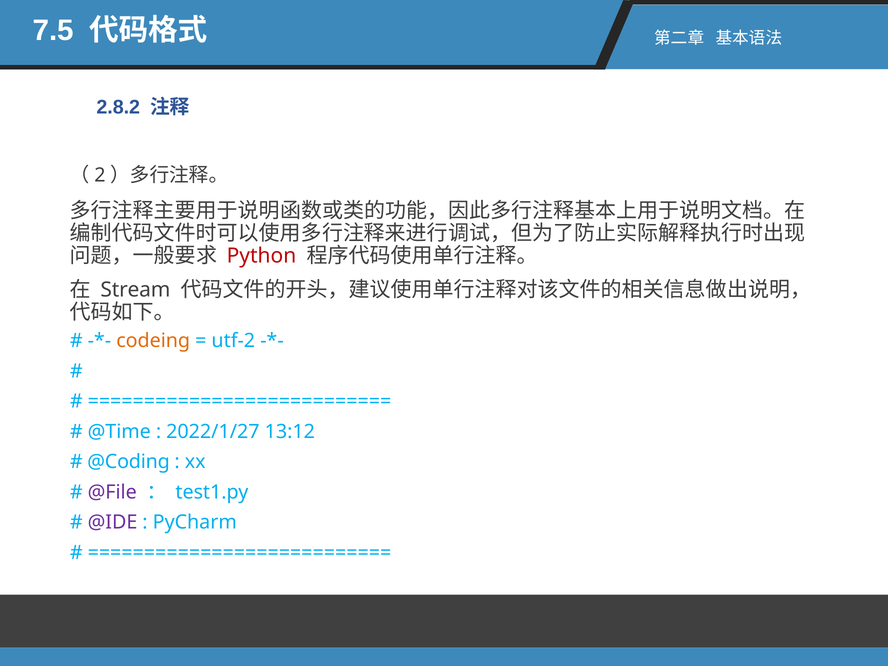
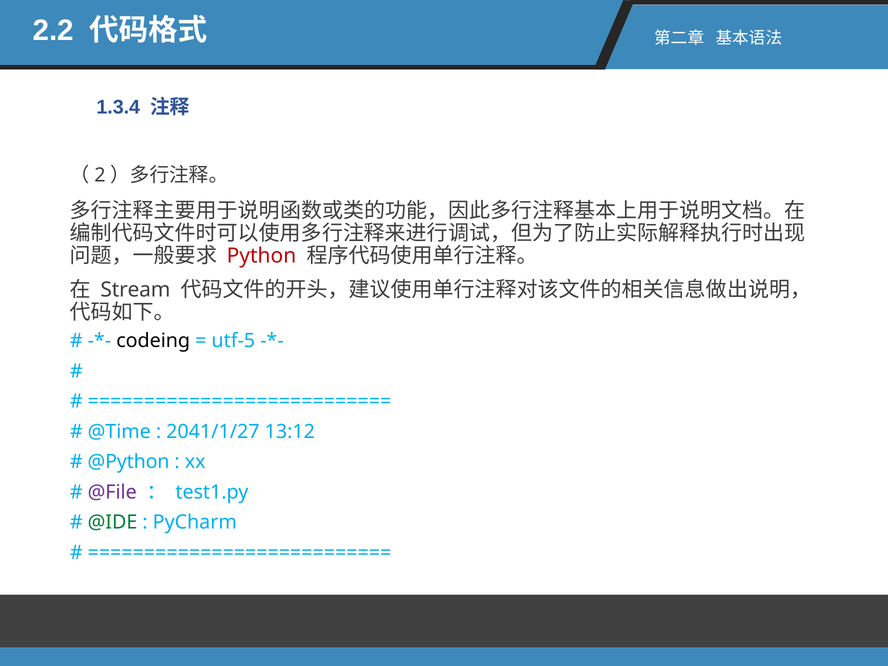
7.5: 7.5 -> 2.2 (53, 30)
2.8.2: 2.8.2 -> 1.3.4 (118, 107)
codeing colour: orange -> black (153, 341)
utf-2: utf-2 -> utf-5 (233, 341)
2022/1/27: 2022/1/27 -> 2041/1/27 (213, 432)
@Coding: @Coding -> @Python (129, 462)
@IDE colour: purple -> green (112, 522)
